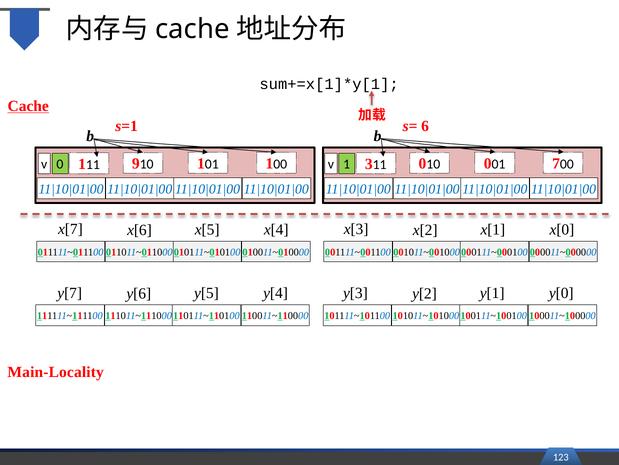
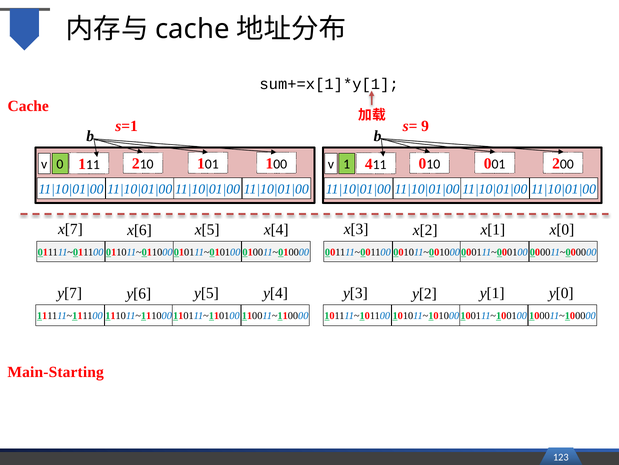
Cache underline: present -> none (28, 106)
6: 6 -> 9 (425, 126)
11 9: 9 -> 2 (136, 164)
3: 3 -> 4 (369, 164)
10 7: 7 -> 2 (556, 163)
Main-Locality: Main-Locality -> Main-Starting (56, 372)
